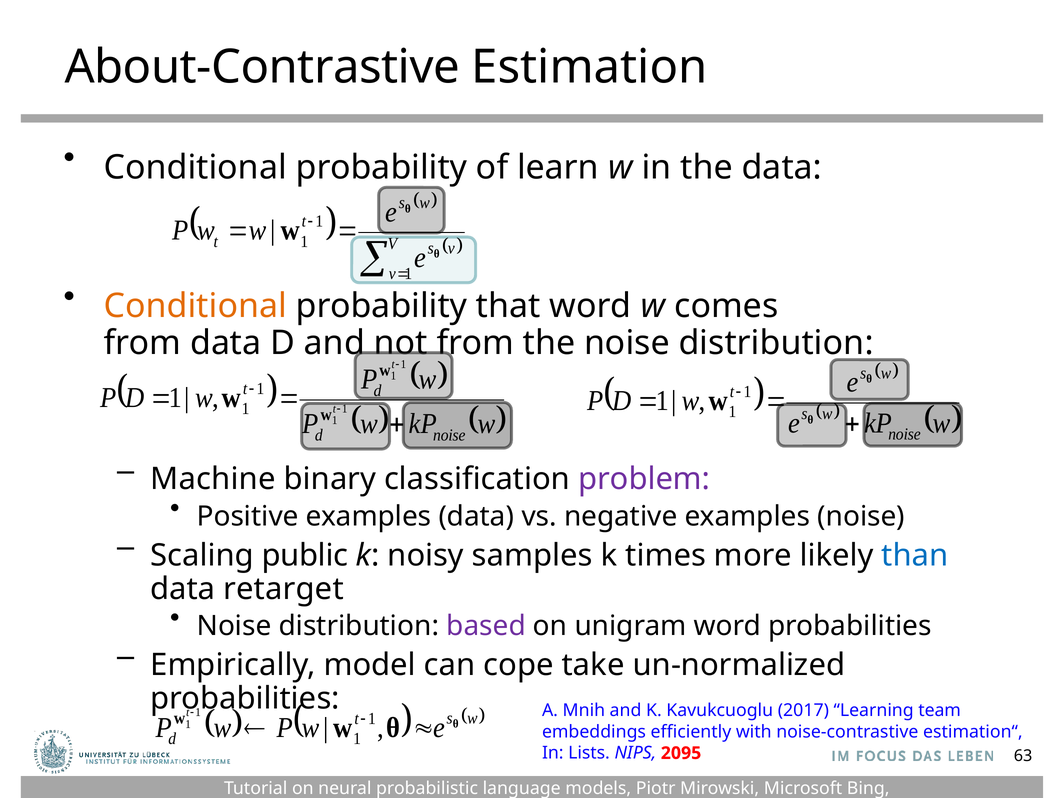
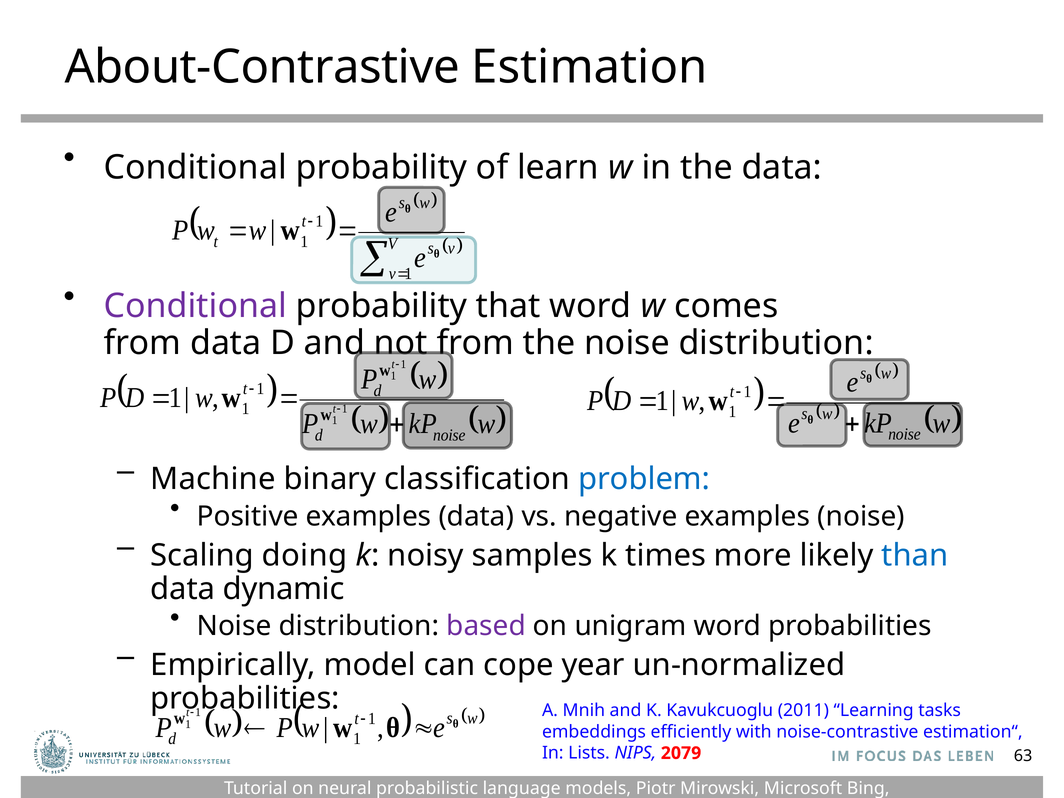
Conditional colour: orange -> purple (195, 306)
problem colour: purple -> blue (644, 479)
public: public -> doing (305, 555)
retarget: retarget -> dynamic (284, 589)
take: take -> year (593, 665)
2017: 2017 -> 2011 (803, 711)
team: team -> tasks (940, 711)
2095: 2095 -> 2079 (681, 753)
